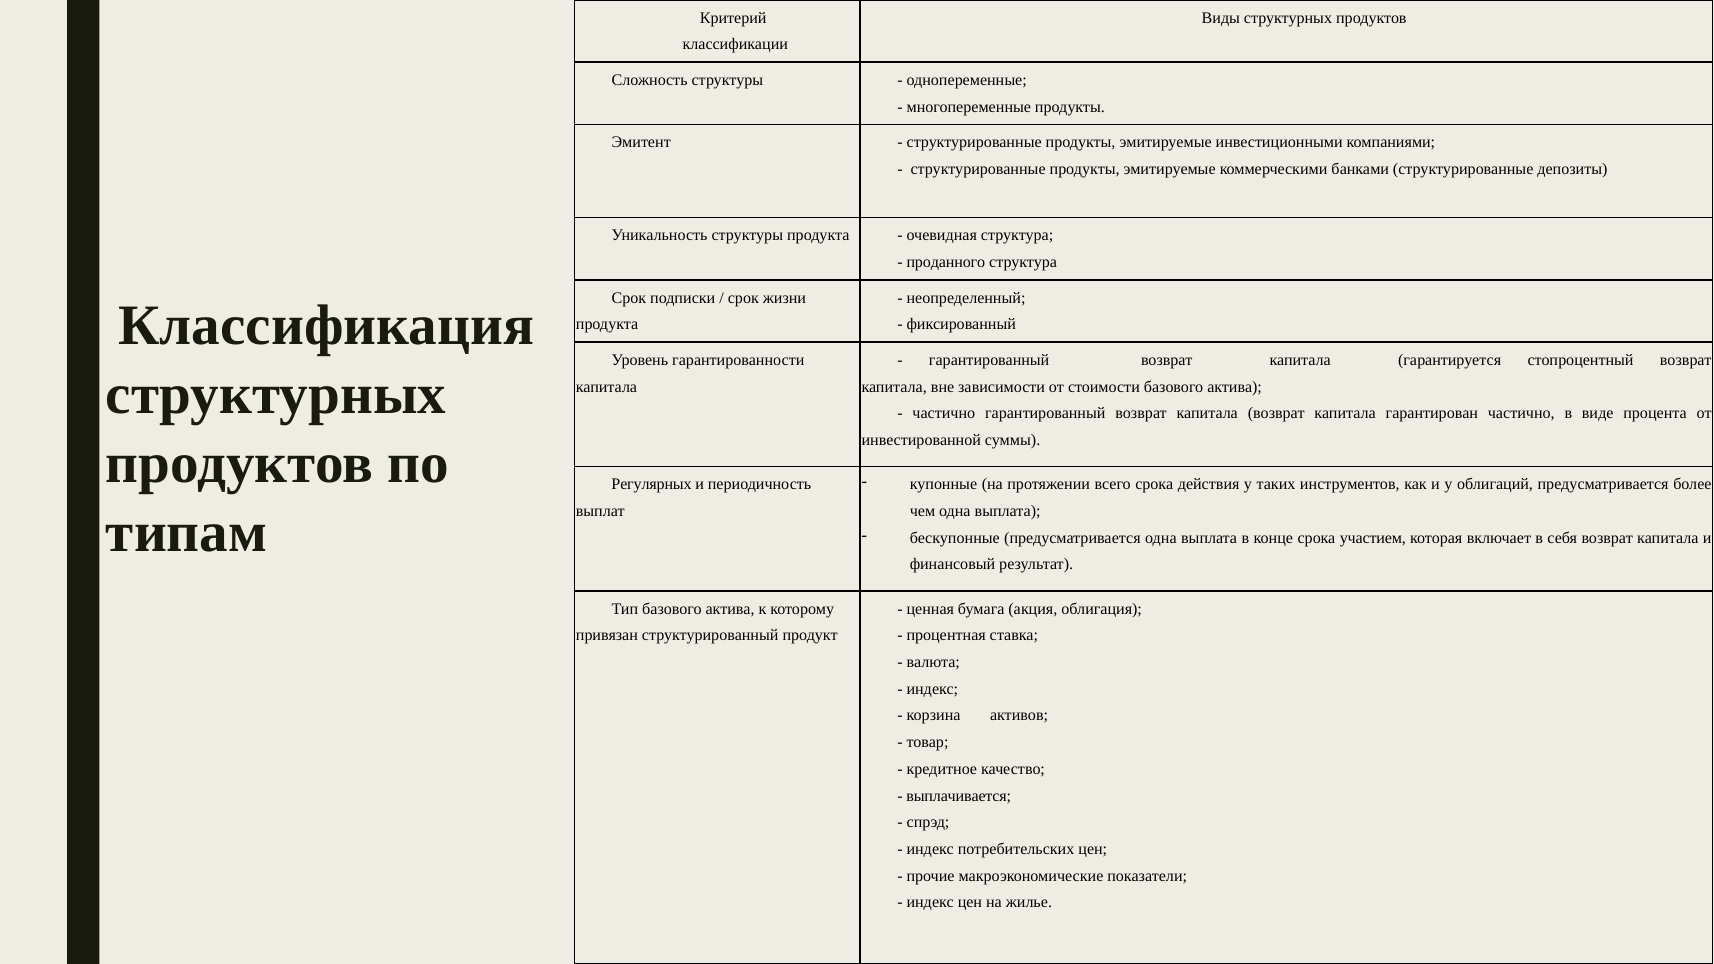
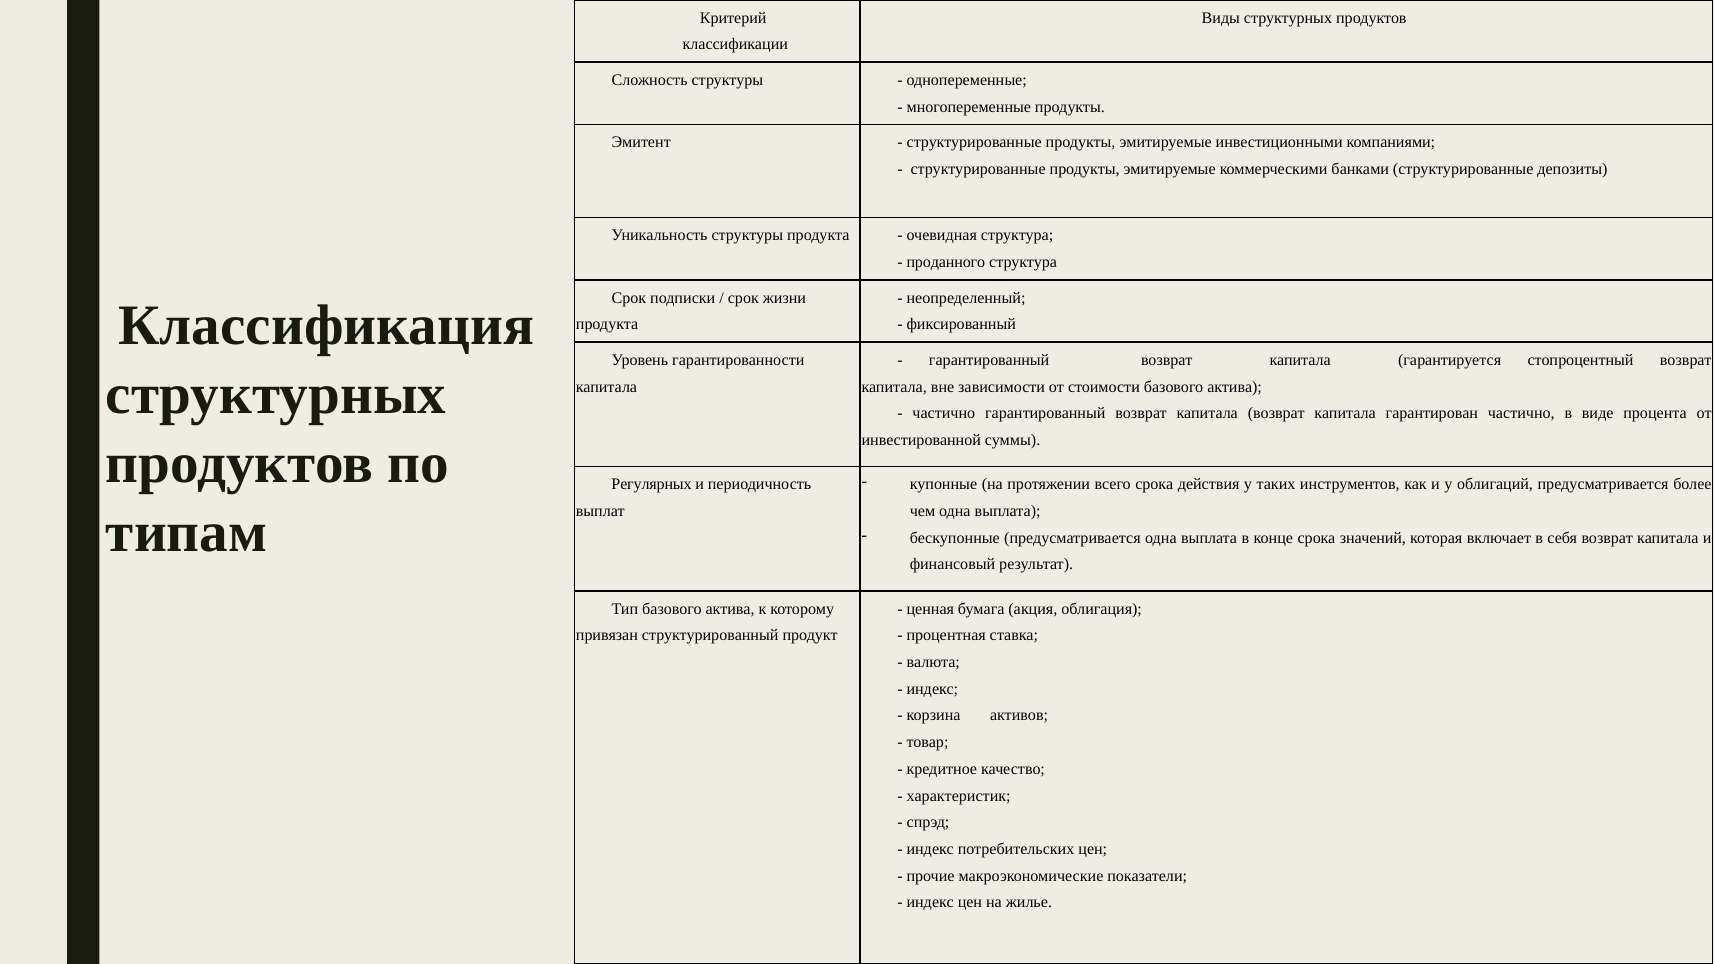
участием: участием -> значений (1373, 538)
выплачивается: выплачивается -> характеристик (959, 796)
